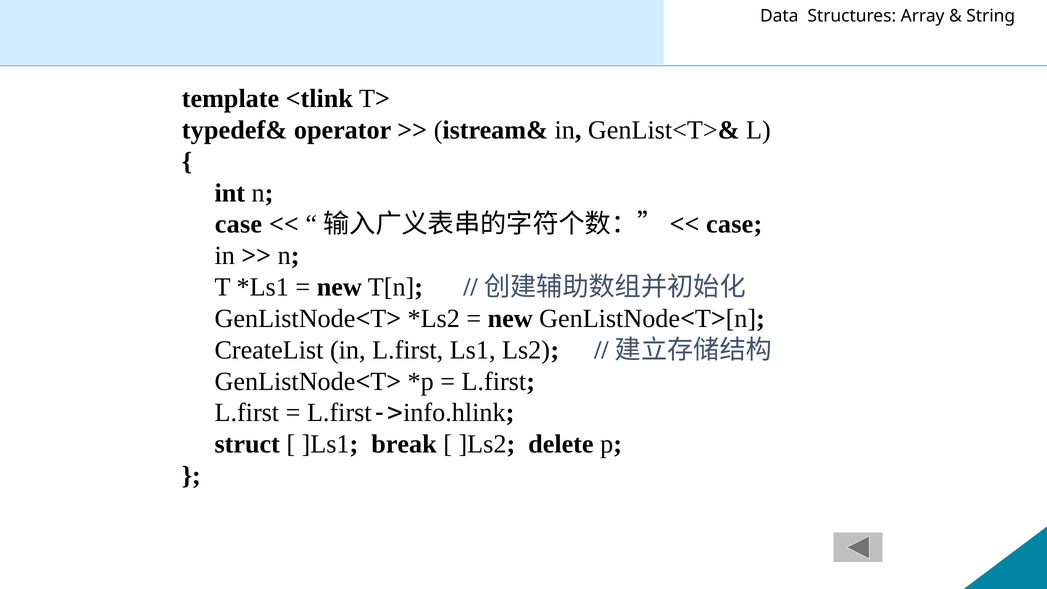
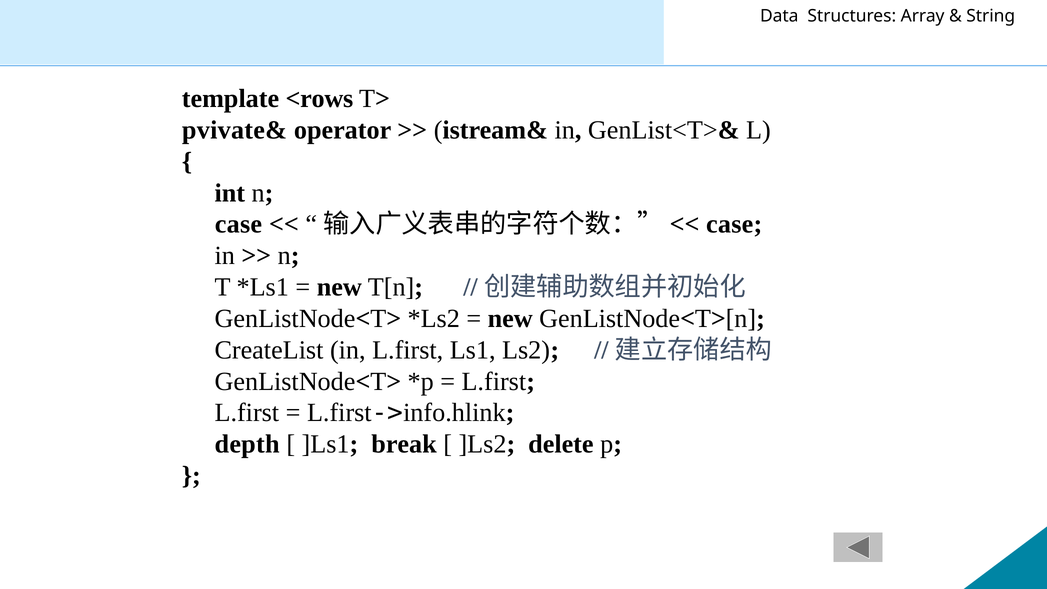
<tlink: <tlink -> <rows (319, 99)
typedef&: typedef& -> pvivate& (234, 130)
struct: struct -> depth (247, 444)
